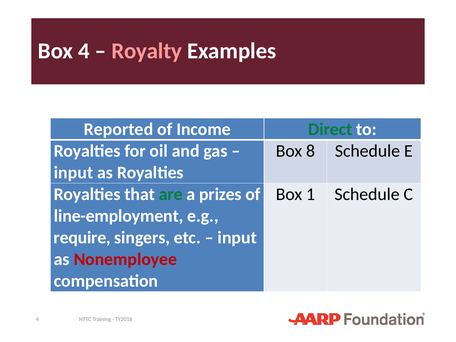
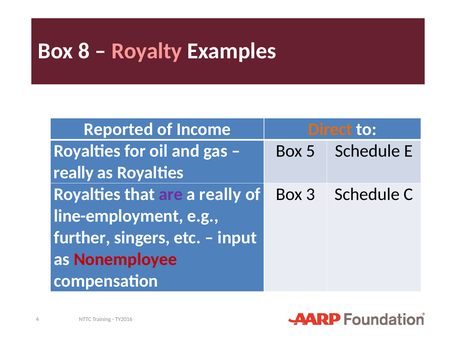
Box 4: 4 -> 8 (84, 51)
Direct colour: green -> orange (330, 129)
8: 8 -> 5 (311, 151)
input: input -> really (74, 173)
are colour: green -> purple (171, 194)
a prizes: prizes -> really (220, 194)
1: 1 -> 3 (311, 194)
require: require -> further (82, 238)
